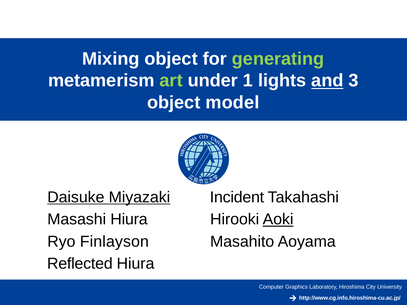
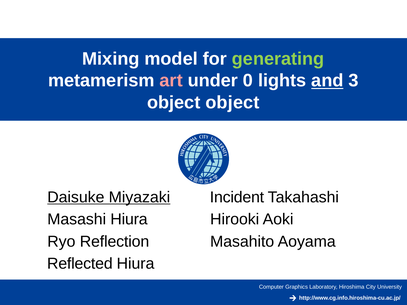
Mixing object: object -> model (171, 59)
art colour: light green -> pink (171, 81)
1: 1 -> 0 (248, 81)
object model: model -> object (232, 102)
Aoki underline: present -> none (278, 219)
Finlayson: Finlayson -> Reflection (115, 242)
